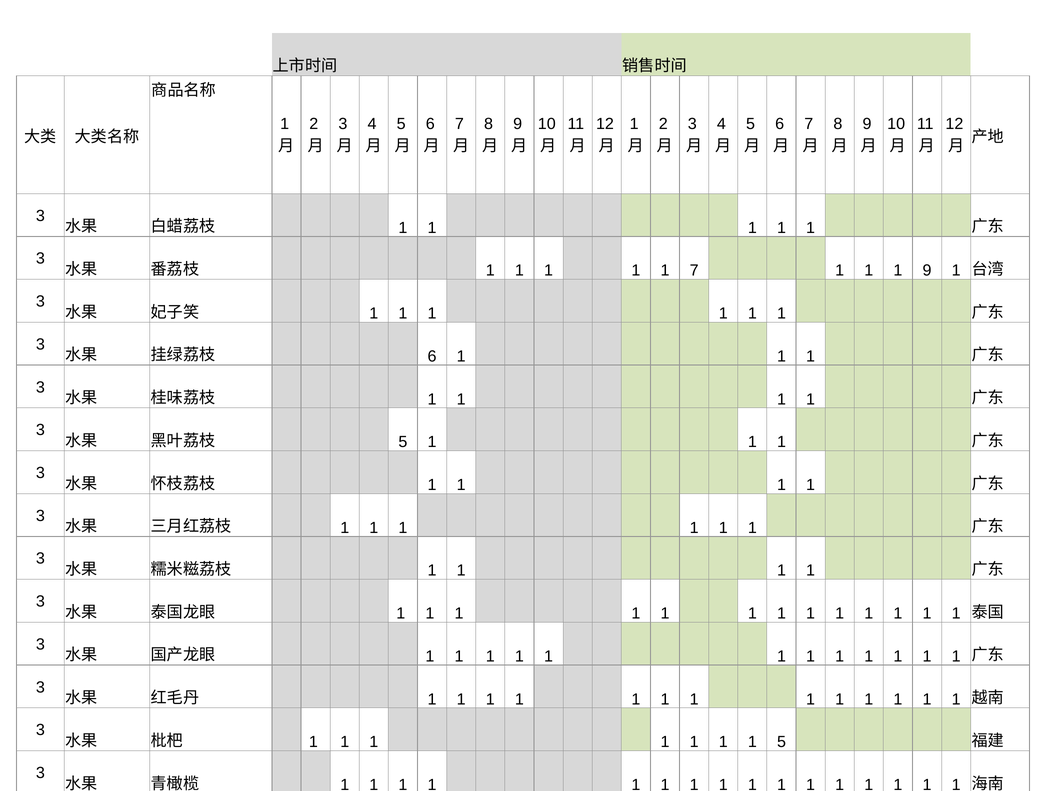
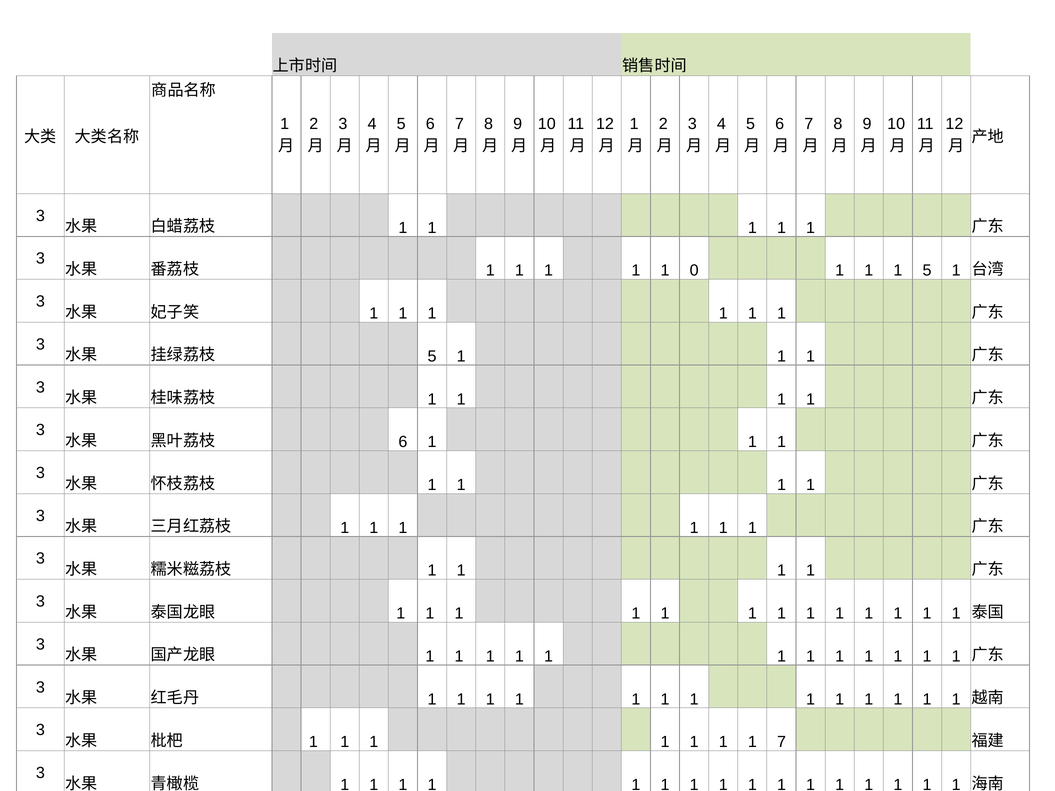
1 7: 7 -> 0 (694, 271)
1 9: 9 -> 5 (927, 271)
6: 6 -> 5 (432, 356)
5: 5 -> 6 (403, 442)
1 5: 5 -> 7 (781, 742)
